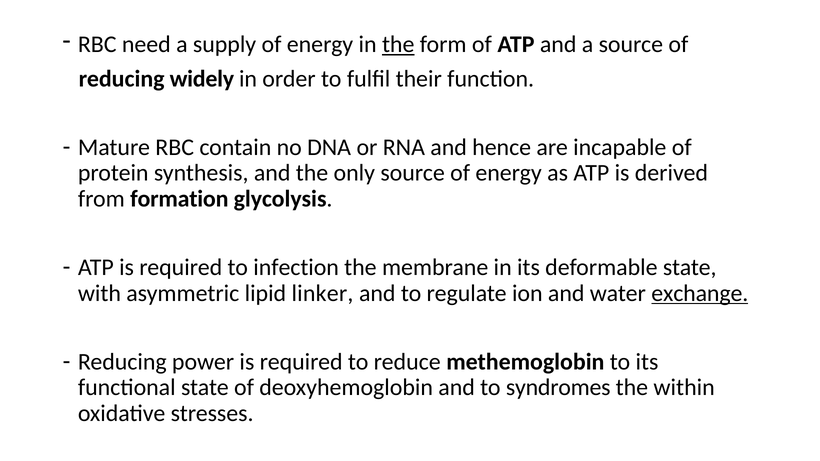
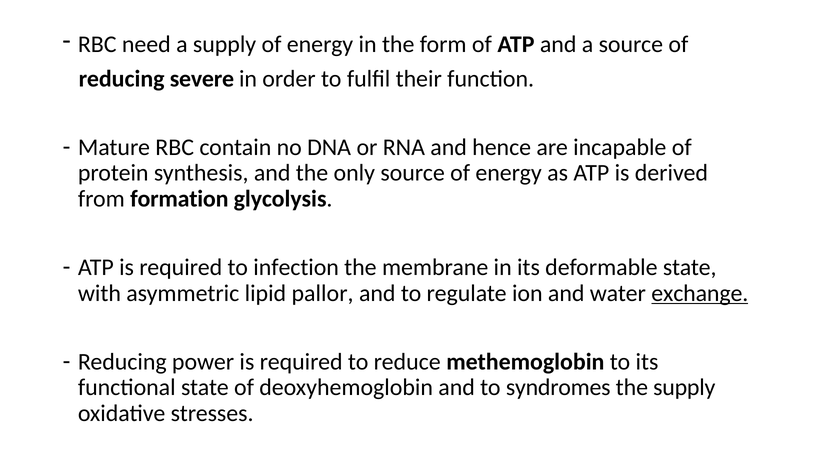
the underline: present -> none (398, 44)
widely: widely -> severe (202, 79)
linker: linker -> pallor (323, 293)
the within: within -> supply (684, 388)
